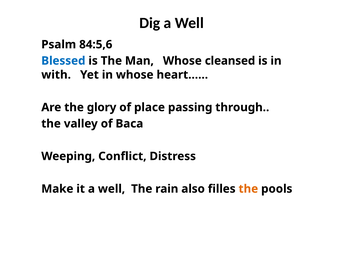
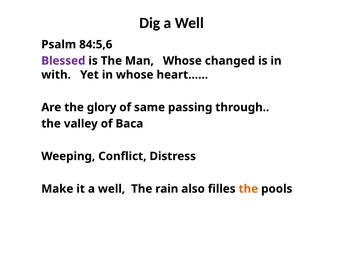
Blessed colour: blue -> purple (63, 61)
cleansed: cleansed -> changed (230, 61)
place: place -> same (150, 107)
